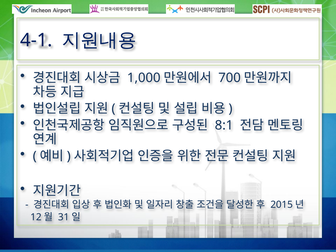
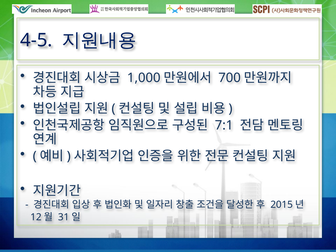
4-1: 4-1 -> 4-5 (36, 40)
8:1: 8:1 -> 7:1 (224, 125)
